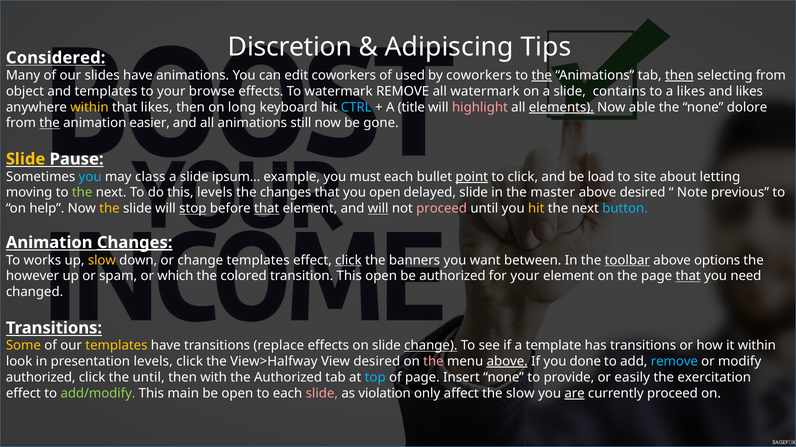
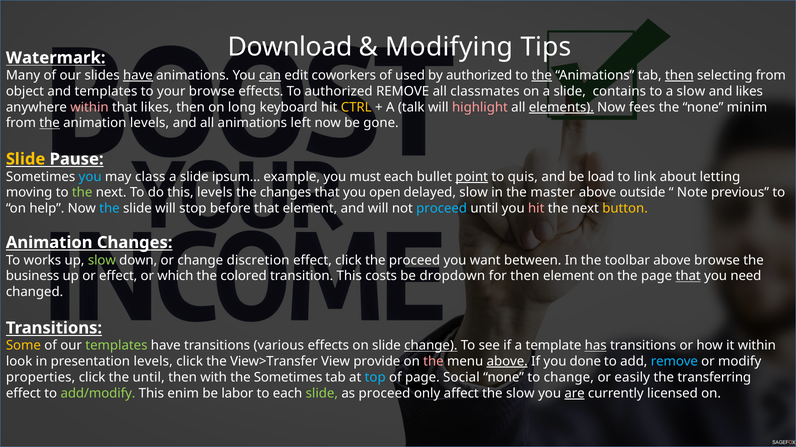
Discretion: Discretion -> Download (290, 47)
Adipiscing: Adipiscing -> Modifying (449, 47)
Considered: Considered -> Watermark (56, 58)
have underline: none -> present (138, 76)
can underline: none -> present (270, 76)
by coworkers: coworkers -> authorized (479, 76)
To watermark: watermark -> authorized (339, 91)
all watermark: watermark -> classmates (485, 91)
a likes: likes -> slow (691, 91)
within colour: yellow -> pink (89, 107)
CTRL colour: light blue -> yellow (356, 107)
title: title -> talk (411, 107)
able: able -> fees (642, 107)
dolore: dolore -> minim (747, 107)
animation easier: easier -> levels (150, 123)
still: still -> left (301, 123)
to click: click -> quis (523, 177)
site: site -> link (645, 177)
delayed slide: slide -> slow (474, 193)
above desired: desired -> outside (643, 193)
the colour: yellow -> light blue (109, 209)
stop underline: present -> none (193, 209)
that underline: present -> none (267, 209)
will underline: present -> none (378, 209)
proceed colour: pink -> light blue (442, 209)
hit colour: yellow -> pink (536, 209)
button colour: light blue -> yellow (625, 209)
Changes underline: present -> none (135, 243)
slow colour: yellow -> light green (102, 261)
change templates: templates -> discretion (258, 261)
click underline: present -> none (348, 261)
the banners: banners -> proceed (415, 261)
toolbar underline: present -> none (627, 261)
above options: options -> browse (717, 261)
however: however -> business (33, 276)
or spam: spam -> effect (118, 276)
This open: open -> costs (381, 276)
be authorized: authorized -> dropdown (452, 276)
for your: your -> then (525, 276)
templates colour: yellow -> light green (116, 346)
replace: replace -> various (279, 346)
has underline: none -> present (596, 346)
View>Halfway: View>Halfway -> View>Transfer (274, 362)
View desired: desired -> provide (377, 362)
authorized: authorized -> properties (41, 378)
the Authorized: Authorized -> Sometimes (288, 378)
Insert: Insert -> Social (461, 378)
to provide: provide -> change (569, 378)
exercitation: exercitation -> transferring (714, 378)
main: main -> enim (183, 394)
be open: open -> labor (237, 394)
slide colour: pink -> light green (322, 394)
as violation: violation -> proceed (384, 394)
currently proceed: proceed -> licensed (672, 394)
